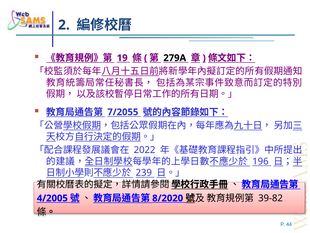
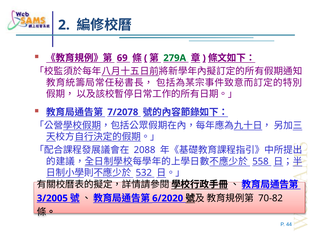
19: 19 -> 69 (122, 58)
279A colour: black -> green (175, 58)
7/2055: 7/2055 -> 7/2078 (123, 112)
2022: 2022 -> 2088 (145, 150)
196: 196 -> 558 (260, 161)
239: 239 -> 532 (144, 172)
4/2005: 4/2005 -> 3/2005 (52, 198)
8/2020: 8/2020 -> 6/2020 (168, 198)
39-82: 39-82 -> 70-82 (271, 198)
